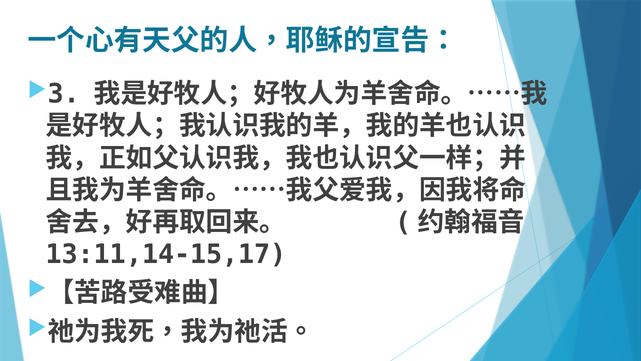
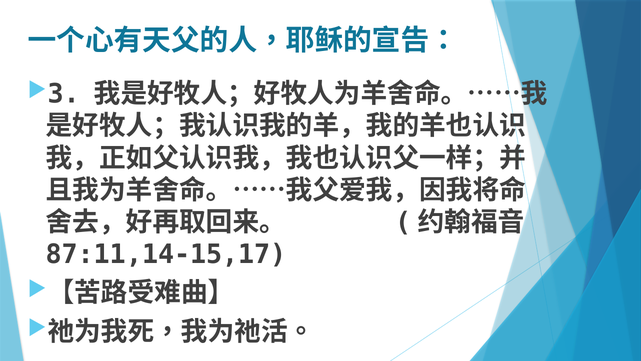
13:11,14-15,17: 13:11,14-15,17 -> 87:11,14-15,17 (166, 254)
